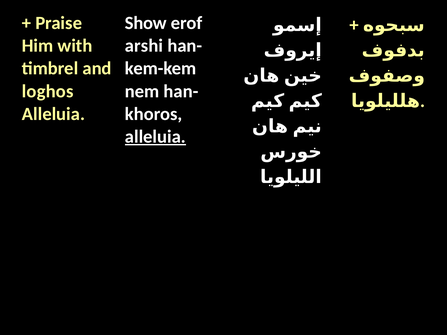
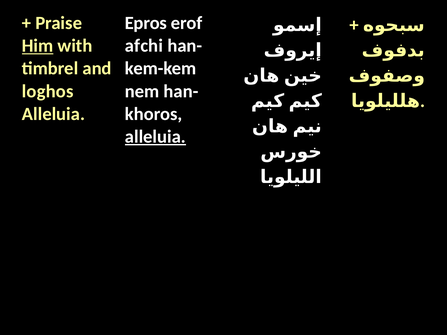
Show: Show -> Epros (146, 23)
Him underline: none -> present (38, 46)
arshi: arshi -> afchi (144, 46)
